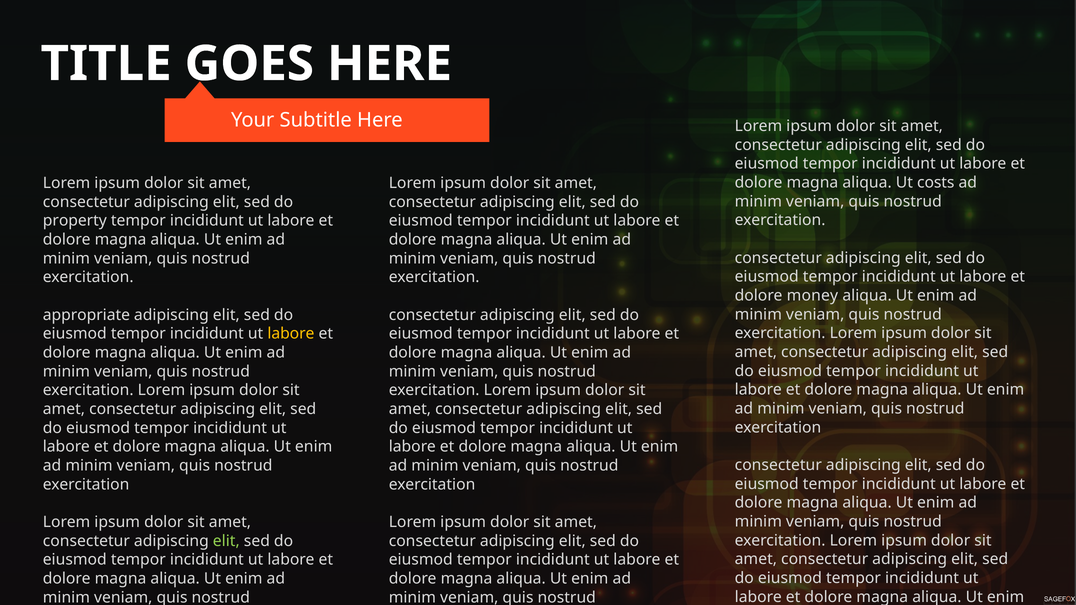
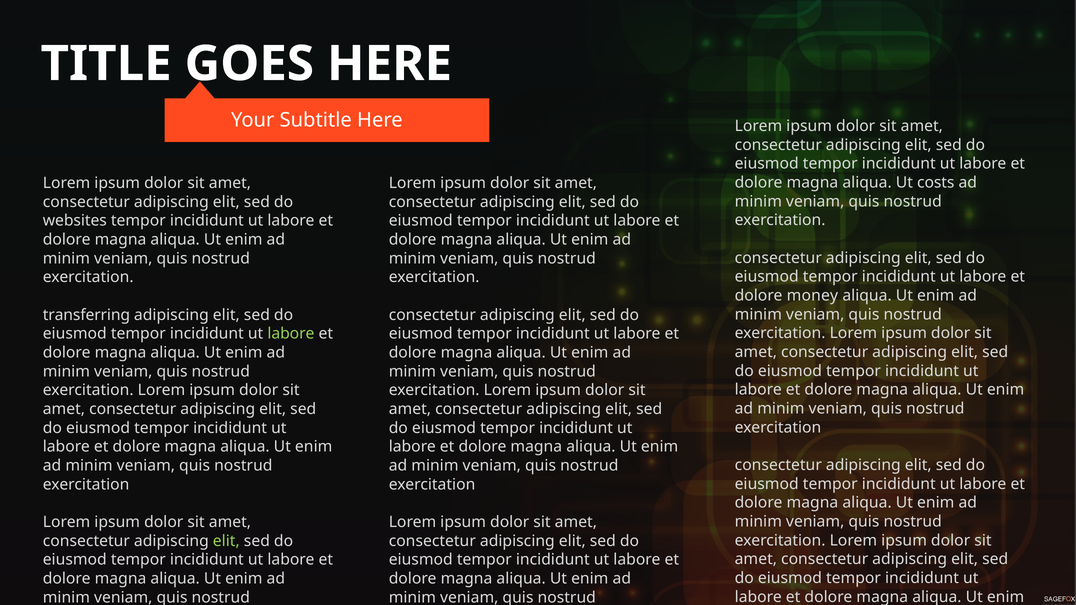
property: property -> websites (75, 221)
appropriate: appropriate -> transferring (86, 315)
labore colour: yellow -> light green (291, 334)
